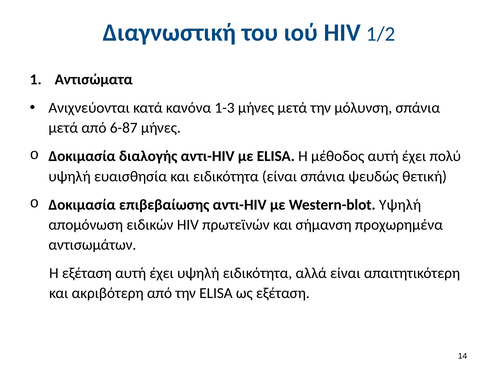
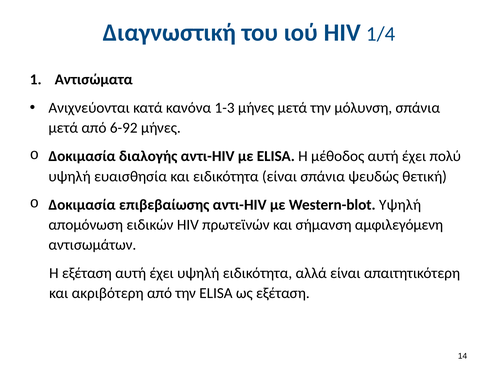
1/2: 1/2 -> 1/4 (381, 34)
6-87: 6-87 -> 6-92 (124, 128)
προχωρημένα: προχωρημένα -> αμφιλεγόμενη (399, 225)
